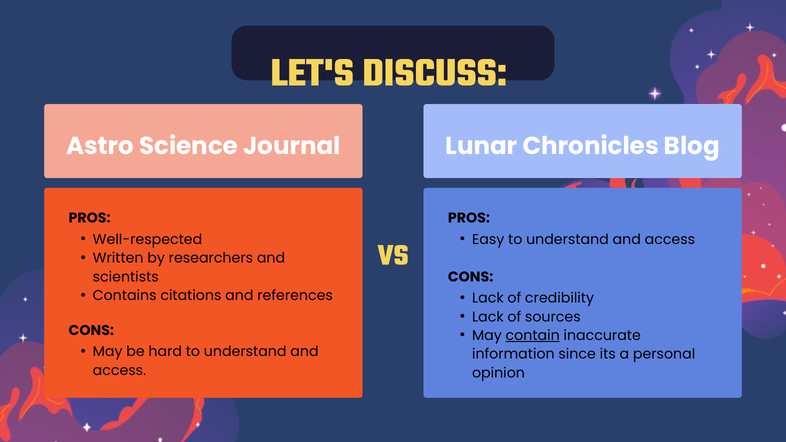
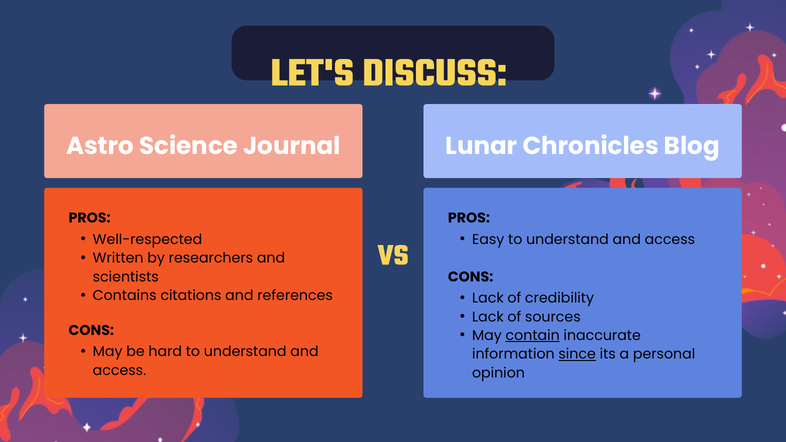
since underline: none -> present (577, 354)
